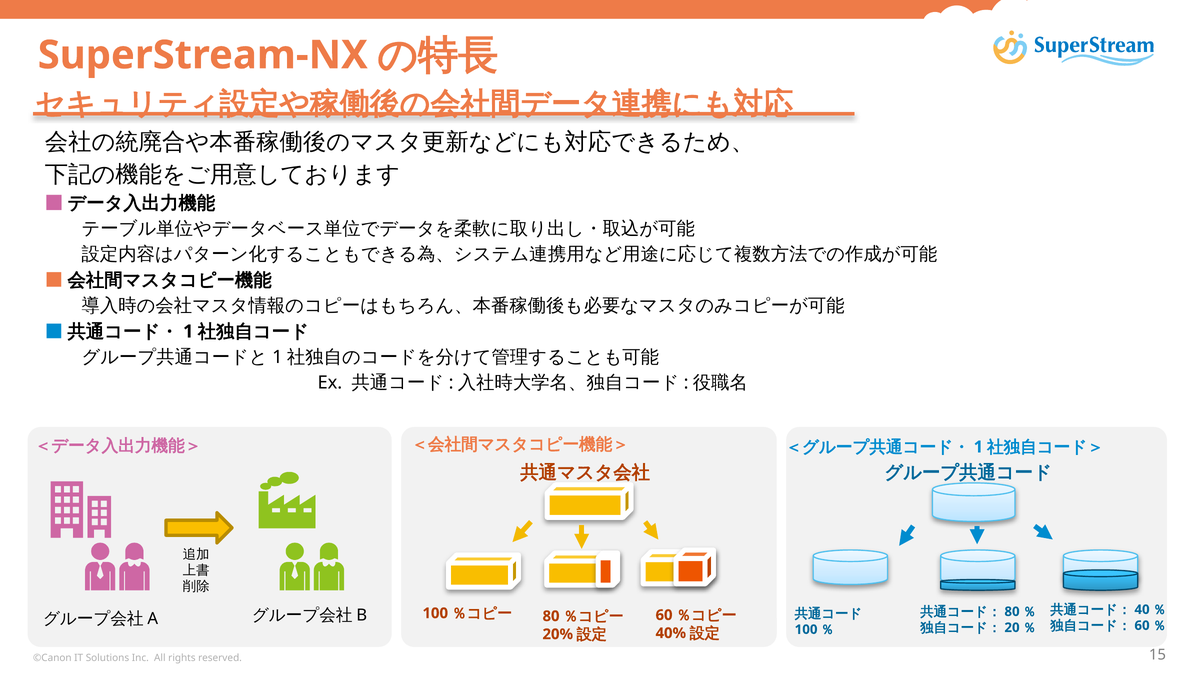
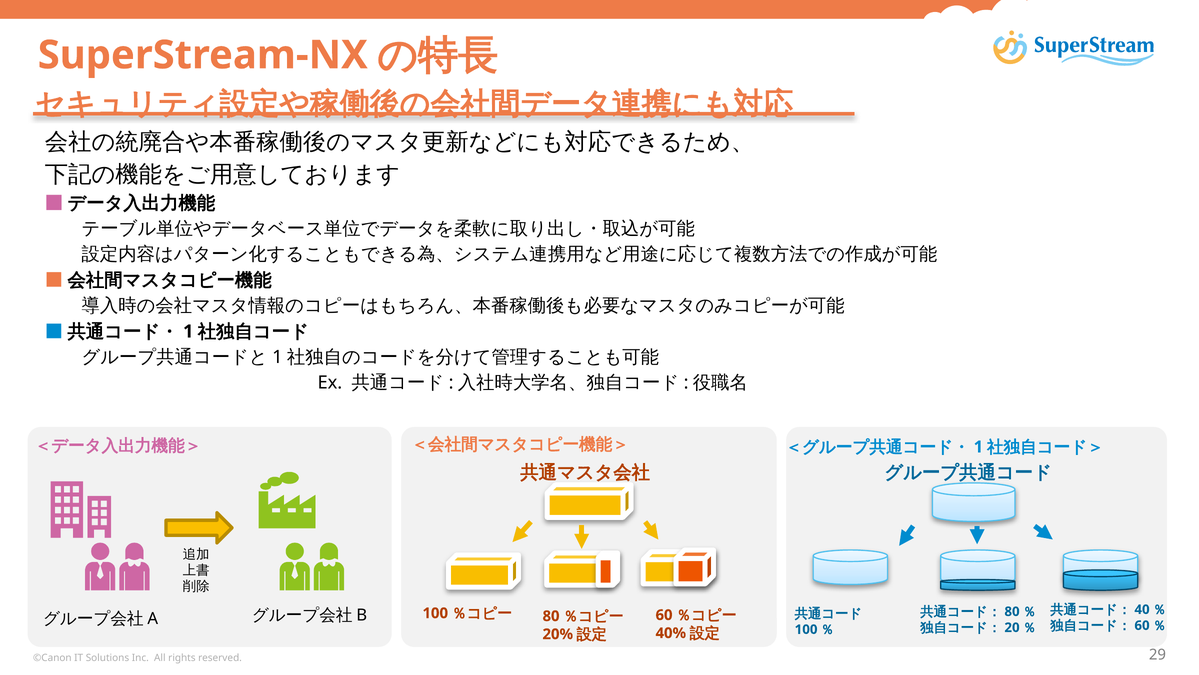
15: 15 -> 29 (1158, 654)
